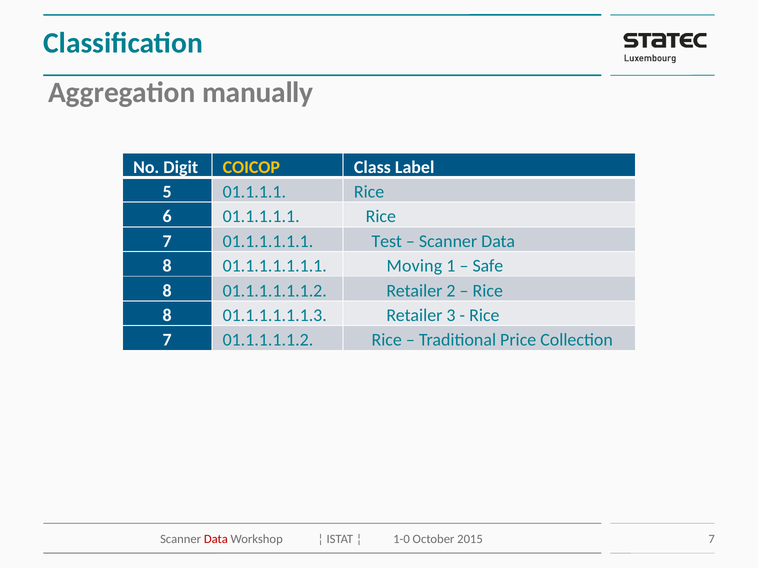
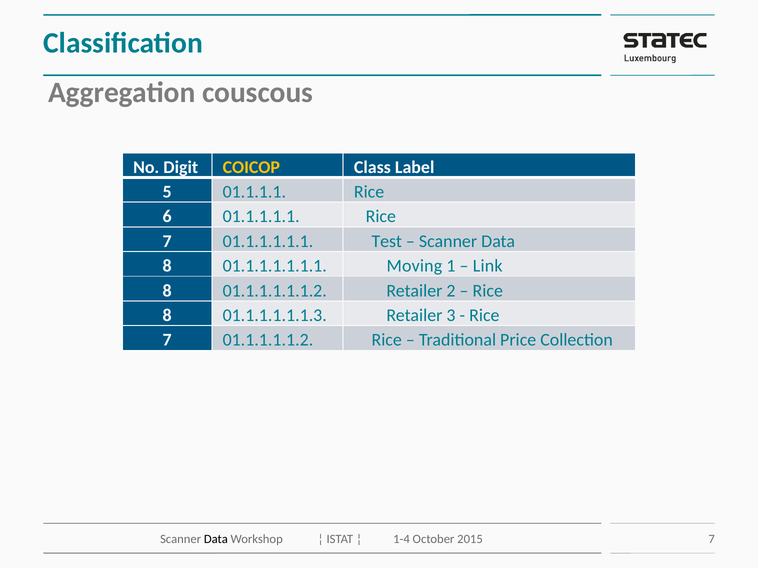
manually: manually -> couscous (258, 93)
Safe: Safe -> Link (488, 266)
Data colour: red -> black (216, 540)
1-0: 1-0 -> 1-4 (402, 540)
